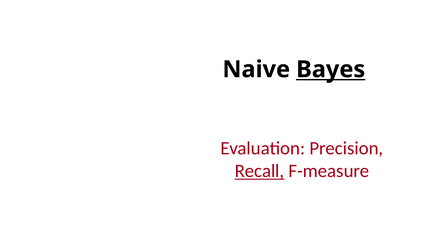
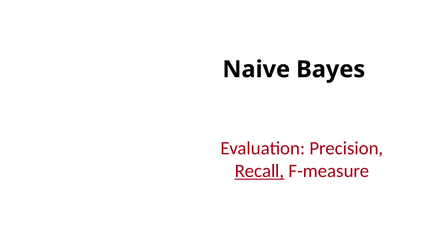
Bayes underline: present -> none (331, 69)
